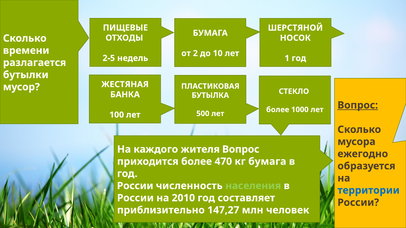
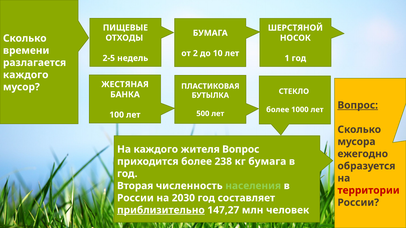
бутылки: бутылки -> каждого (26, 75)
470: 470 -> 238 (223, 162)
России: России -> Вторая (135, 186)
территории colour: blue -> red (369, 191)
2010: 2010 -> 2030 (183, 198)
приблизительно underline: none -> present (161, 210)
